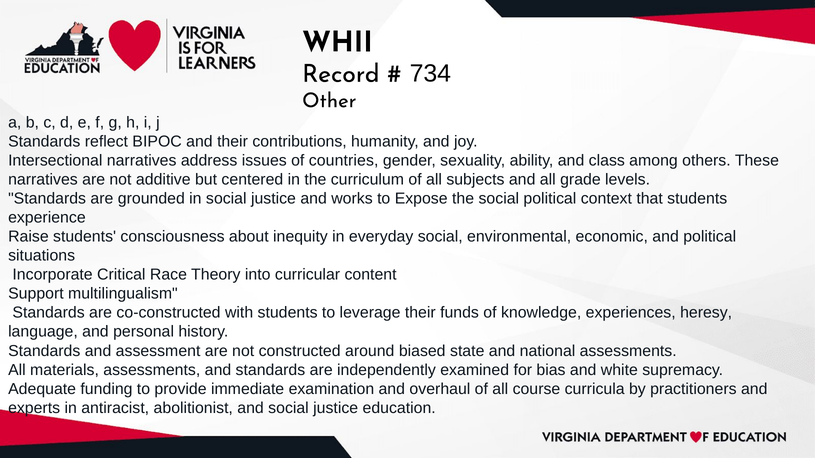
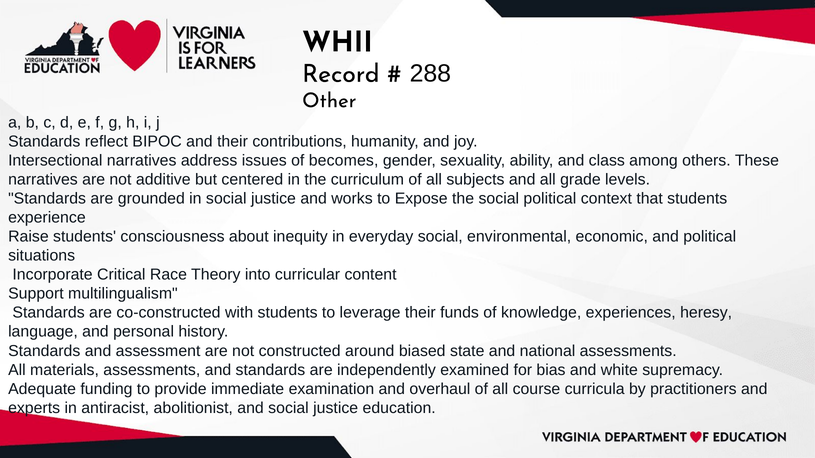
734: 734 -> 288 (430, 74)
countries: countries -> becomes (344, 161)
